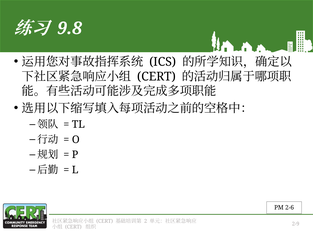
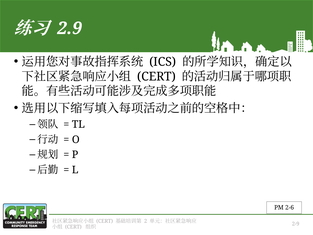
9.8: 9.8 -> 2.9 (70, 28)
